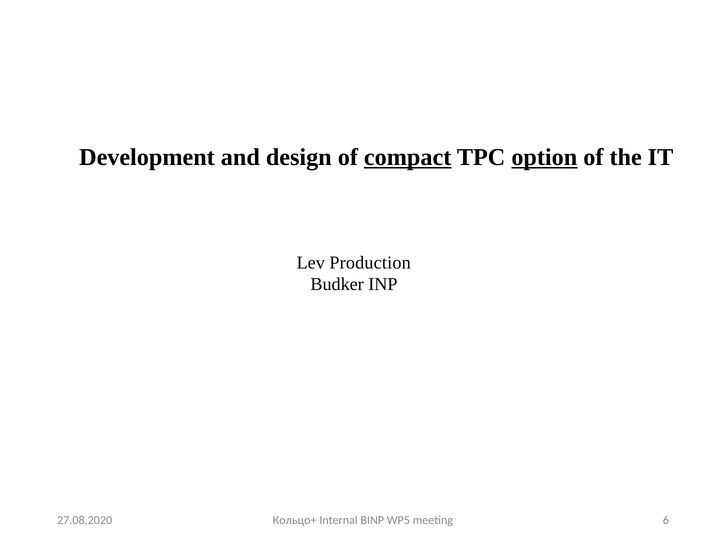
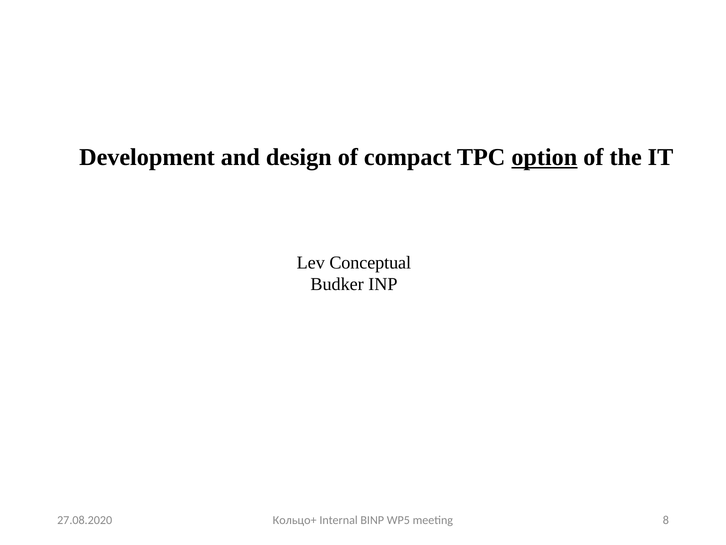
compact underline: present -> none (408, 157)
Production: Production -> Conceptual (370, 262)
6: 6 -> 8 (666, 520)
